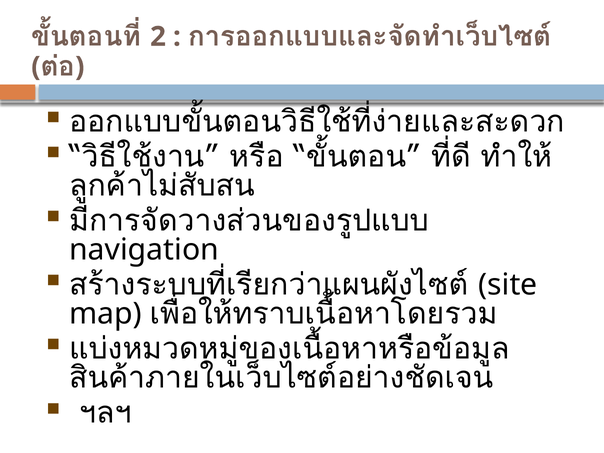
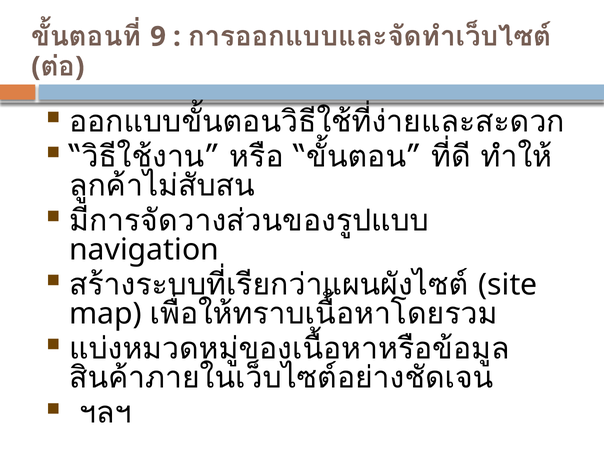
2: 2 -> 9 (158, 37)
